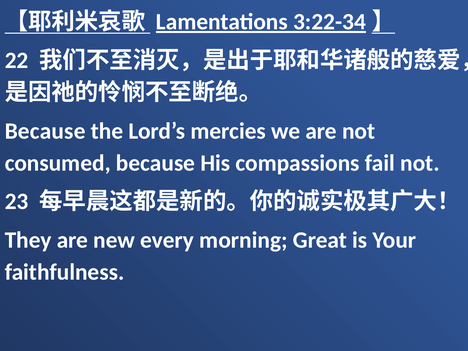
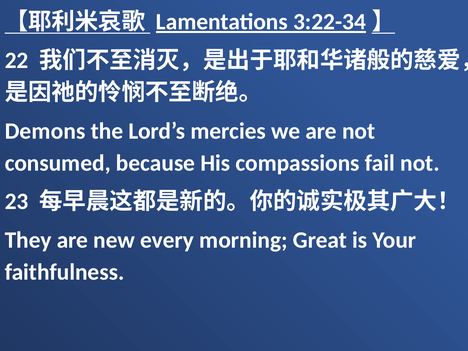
Because: Because -> Demons (45, 131)
